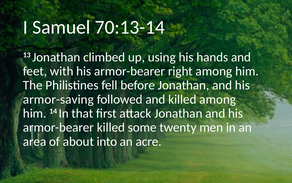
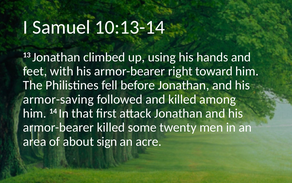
70:13-14: 70:13-14 -> 10:13-14 (130, 27)
right among: among -> toward (214, 71)
into: into -> sign (107, 141)
